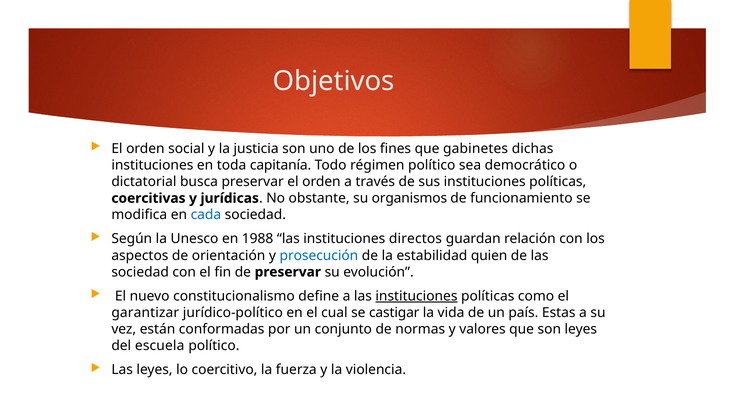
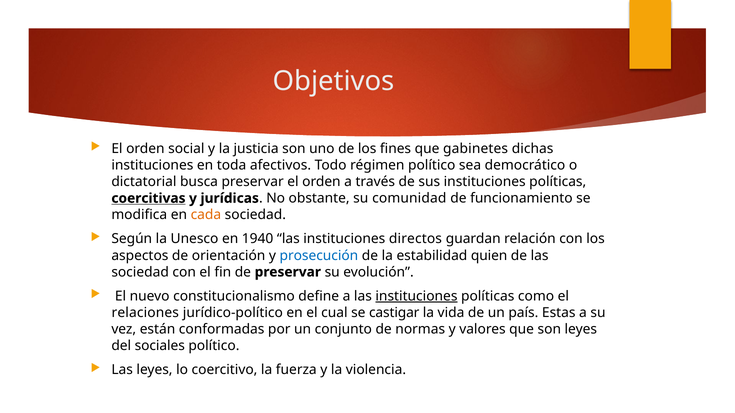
capitanía: capitanía -> afectivos (281, 165)
coercitivas underline: none -> present (148, 198)
organismos: organismos -> comunidad (409, 198)
cada colour: blue -> orange (206, 215)
1988: 1988 -> 1940 (258, 239)
garantizar: garantizar -> relaciones (145, 313)
escuela: escuela -> sociales (160, 346)
